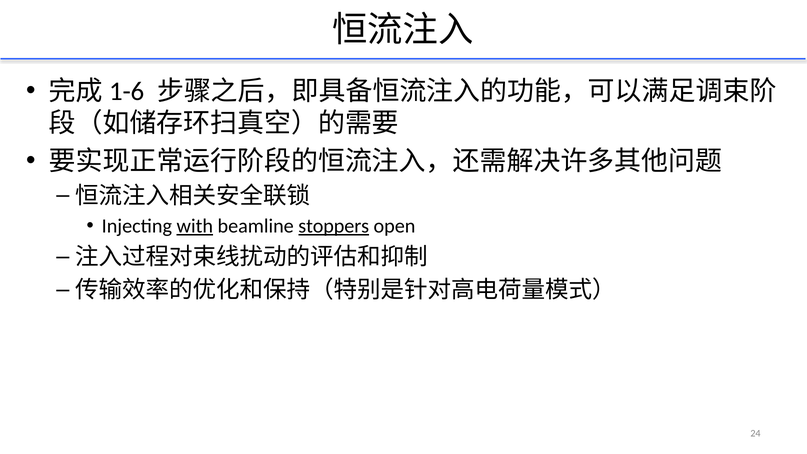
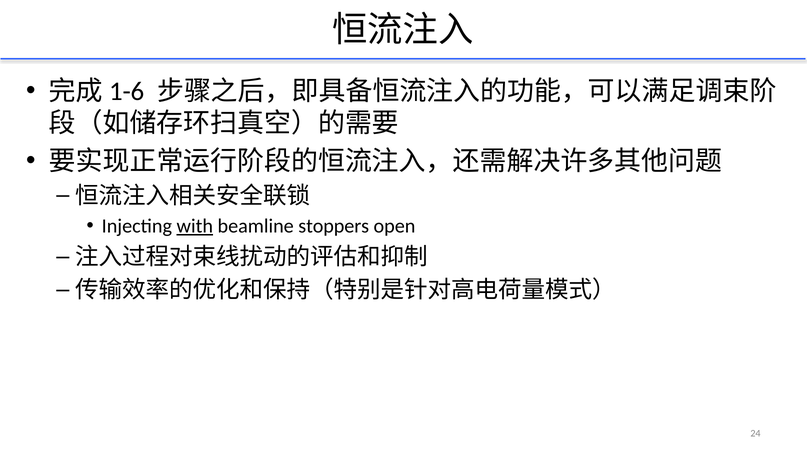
stoppers underline: present -> none (334, 226)
